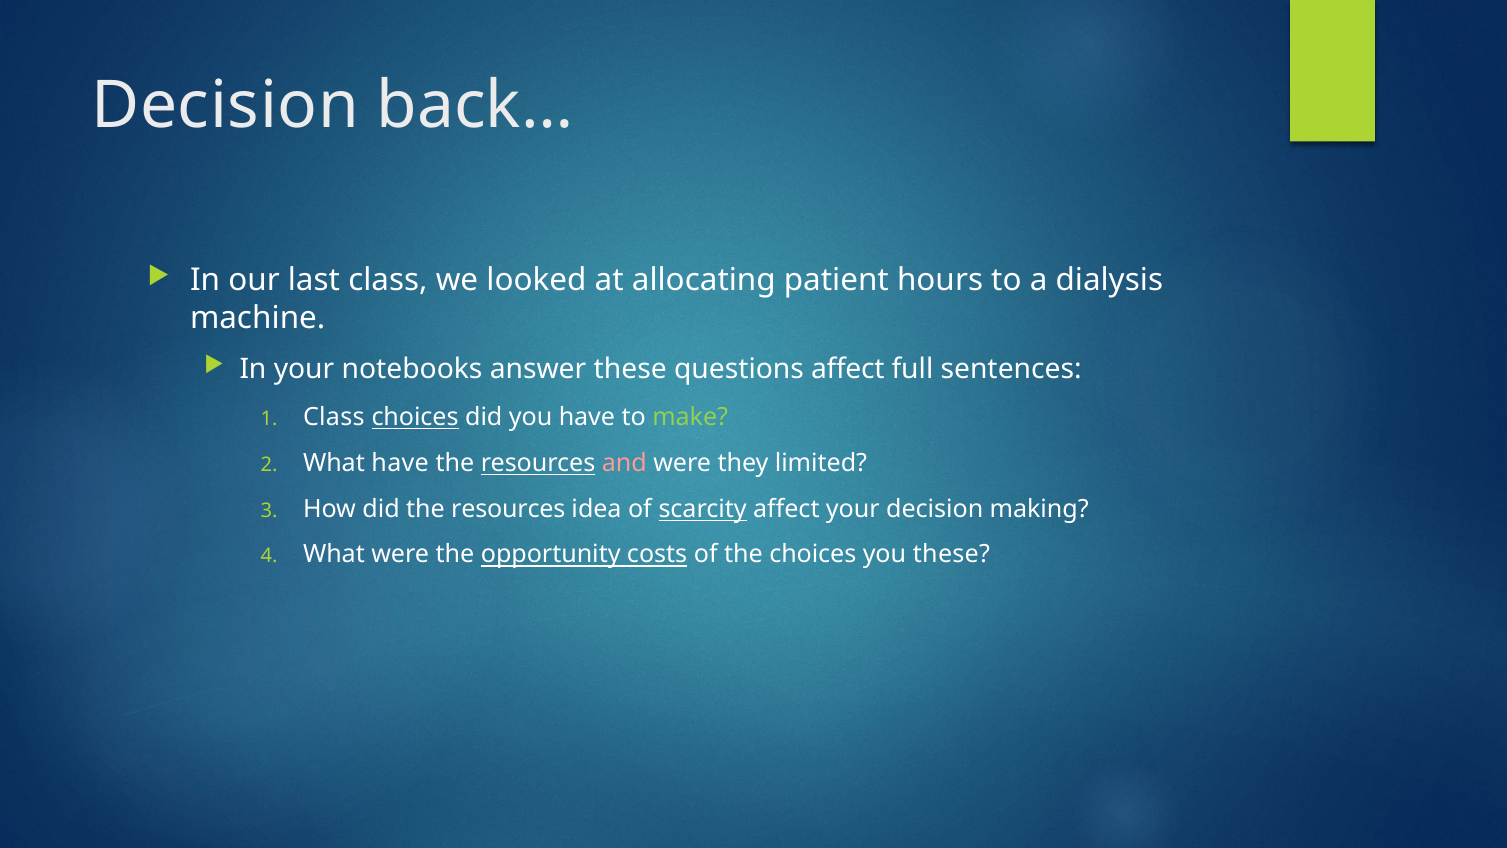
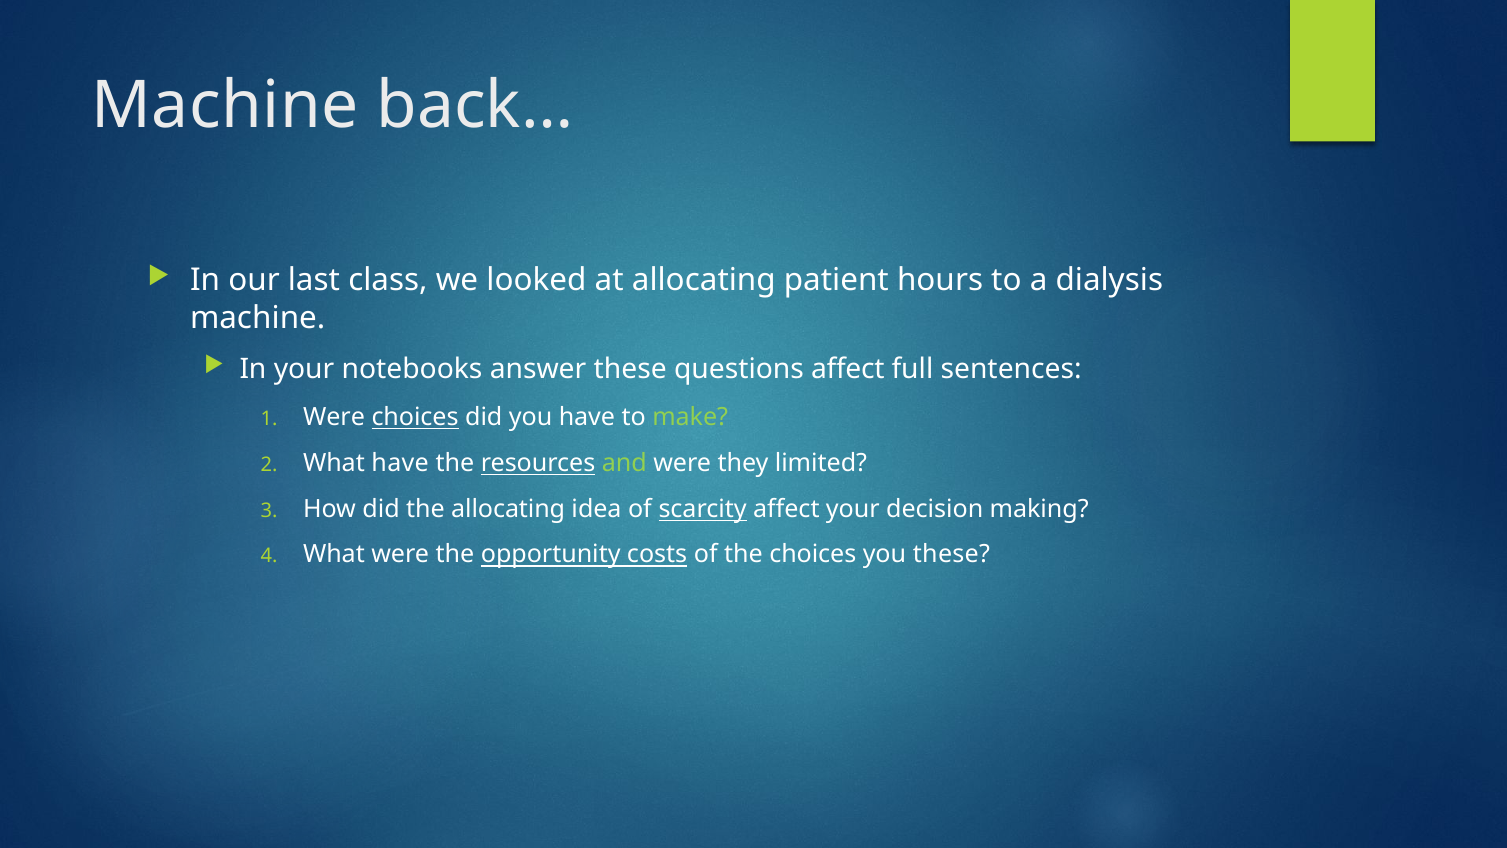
Decision: Decision -> Machine (225, 106)
Class: Class -> Were (334, 417)
and colour: pink -> light green (624, 463)
did the resources: resources -> allocating (508, 509)
